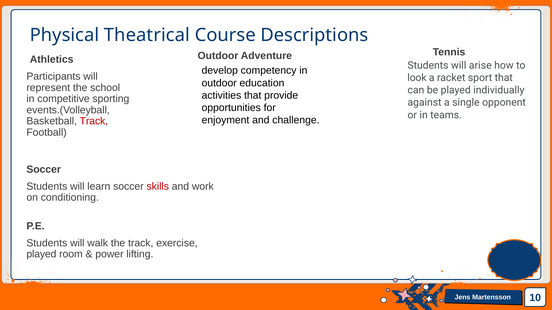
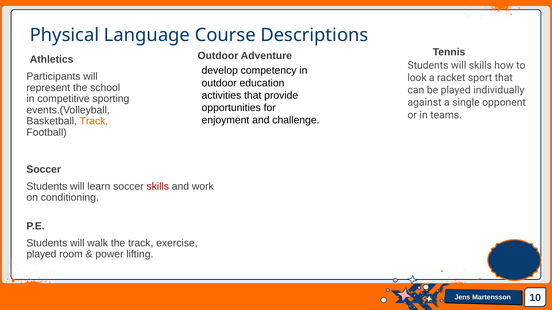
Theatrical: Theatrical -> Language (147, 35)
will arise: arise -> skills (480, 65)
Track colour: red -> orange (94, 121)
